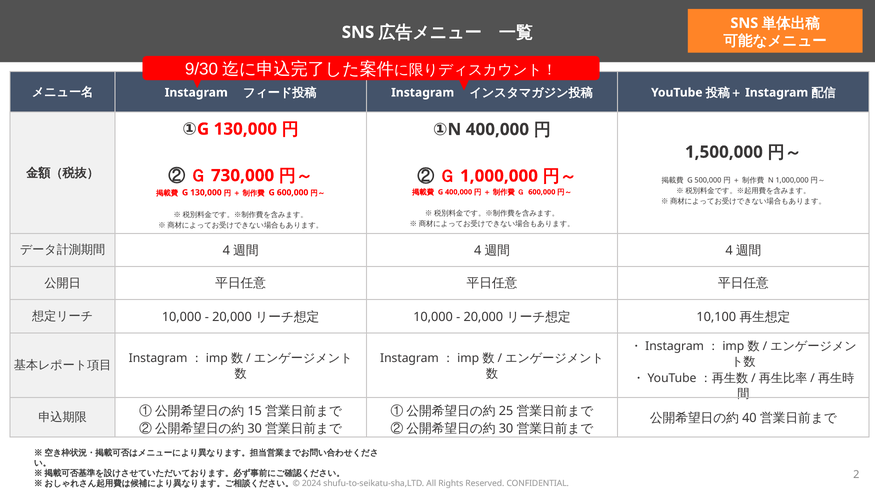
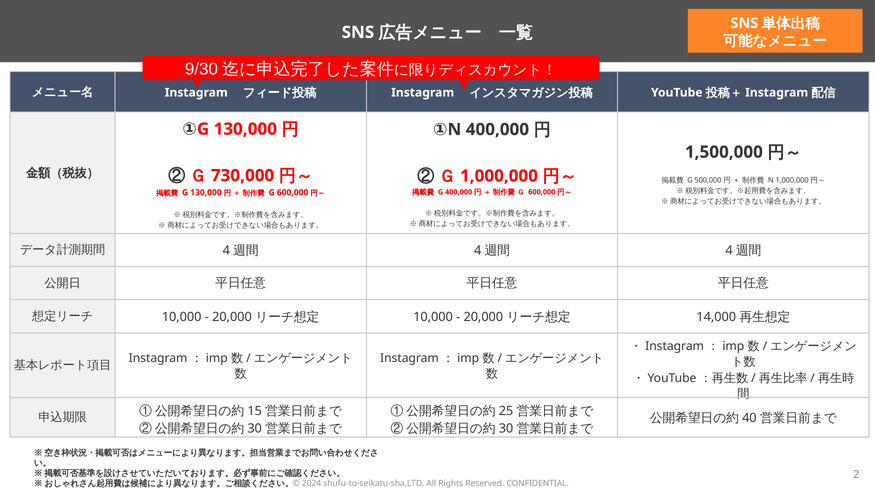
10,100: 10,100 -> 14,000 (716, 317)
